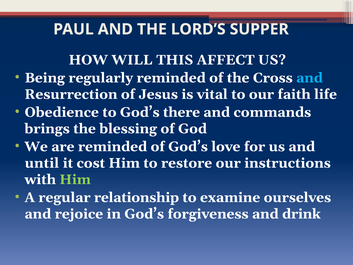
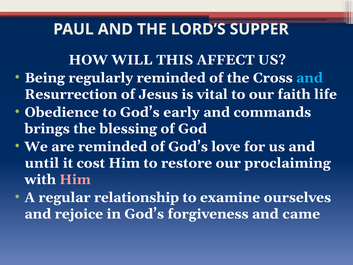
there: there -> early (181, 112)
instructions: instructions -> proclaiming (288, 163)
Him colour: light green -> pink (75, 179)
drink: drink -> came (301, 214)
